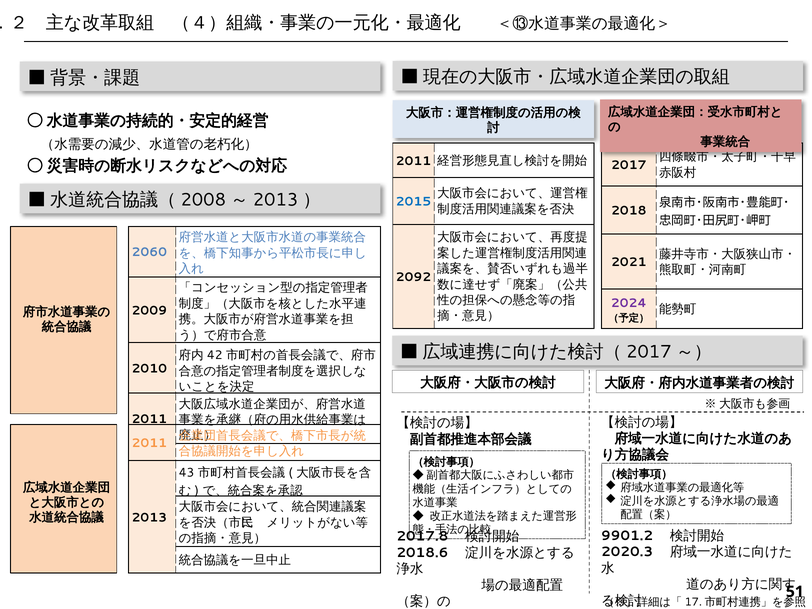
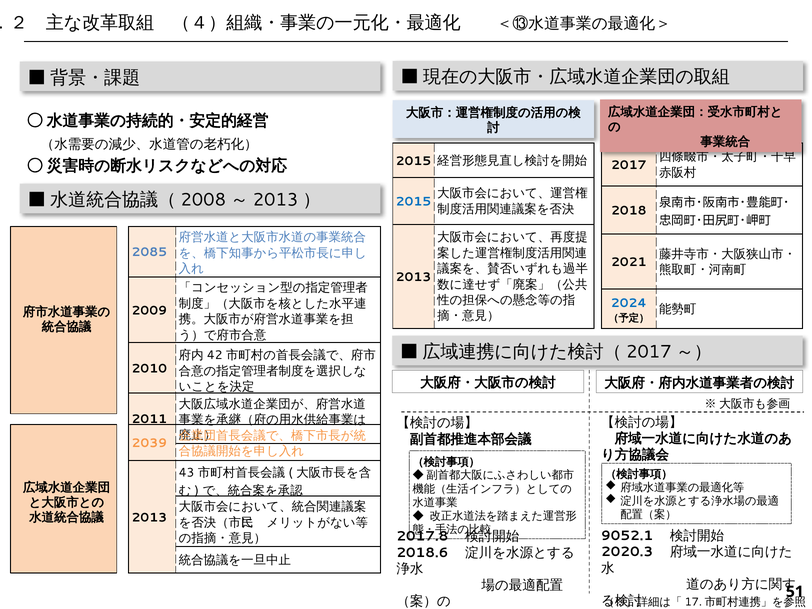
2011: 2011 -> 2015 (413, 161)
2060: 2060 -> 2085 (149, 252)
2092: 2092 -> 2013 (413, 277)
2024 colour: purple -> blue (629, 303)
2011: 2011 -> 2039 (149, 443)
9901.2: 9901.2 -> 9052.1 (627, 536)
